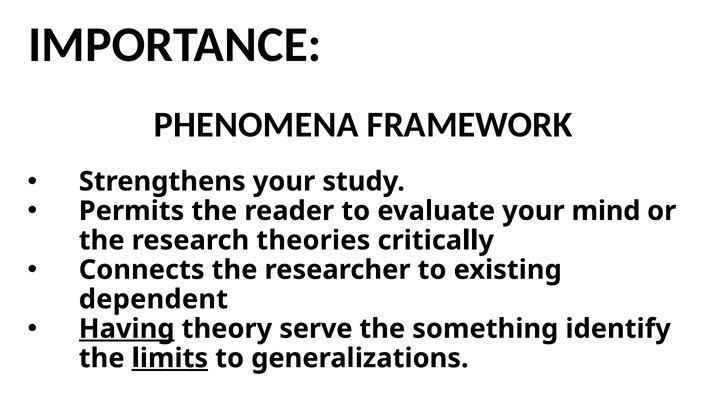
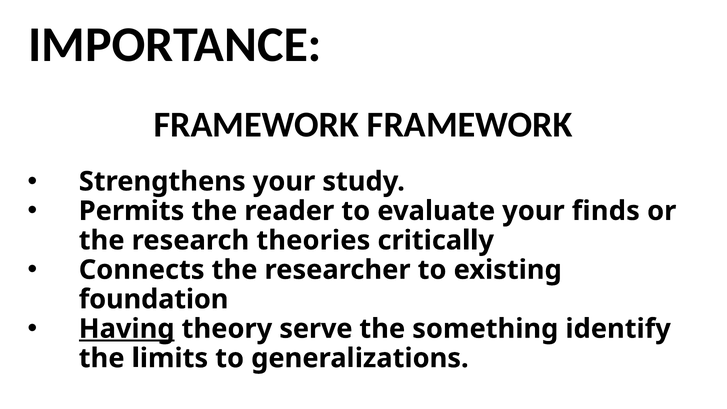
PHENOMENA: PHENOMENA -> FRAMEWORK (256, 125)
mind: mind -> finds (606, 211)
dependent: dependent -> foundation (154, 299)
limits underline: present -> none (170, 358)
